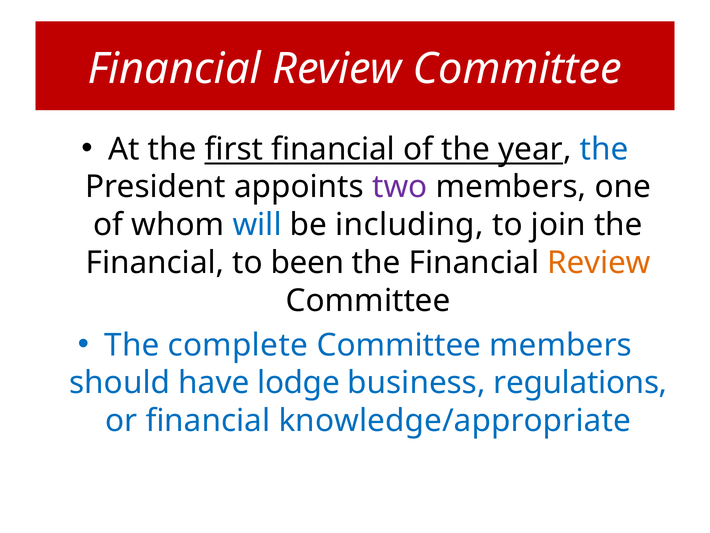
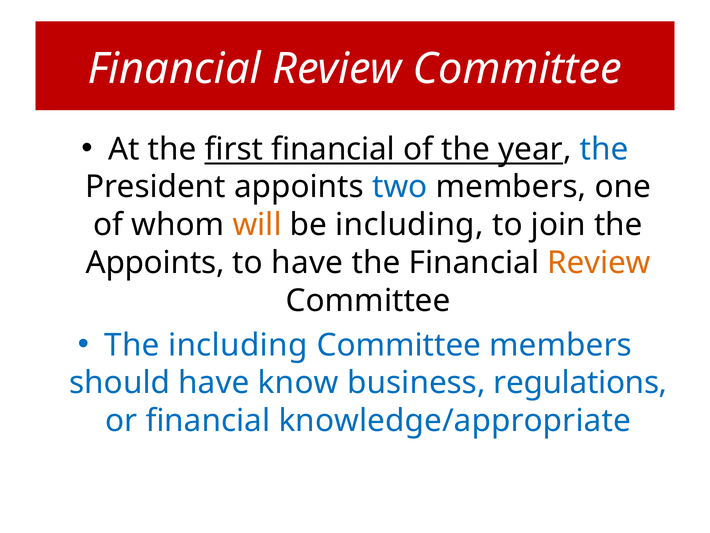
two colour: purple -> blue (400, 187)
will colour: blue -> orange (257, 225)
Financial: Financial -> Appoints (155, 263)
to been: been -> have (307, 263)
The complete: complete -> including (238, 345)
lodge: lodge -> know (298, 383)
